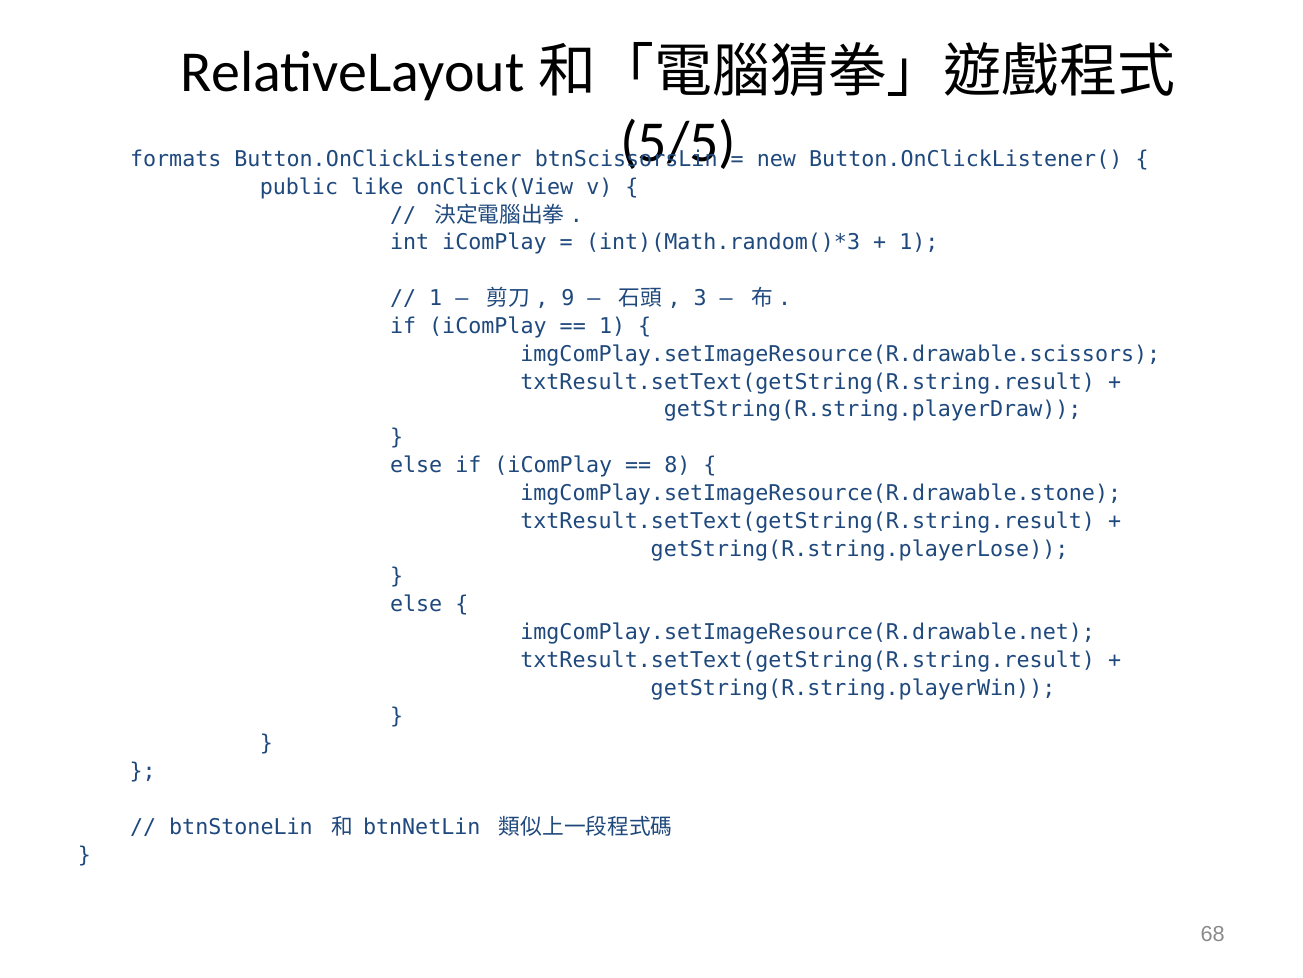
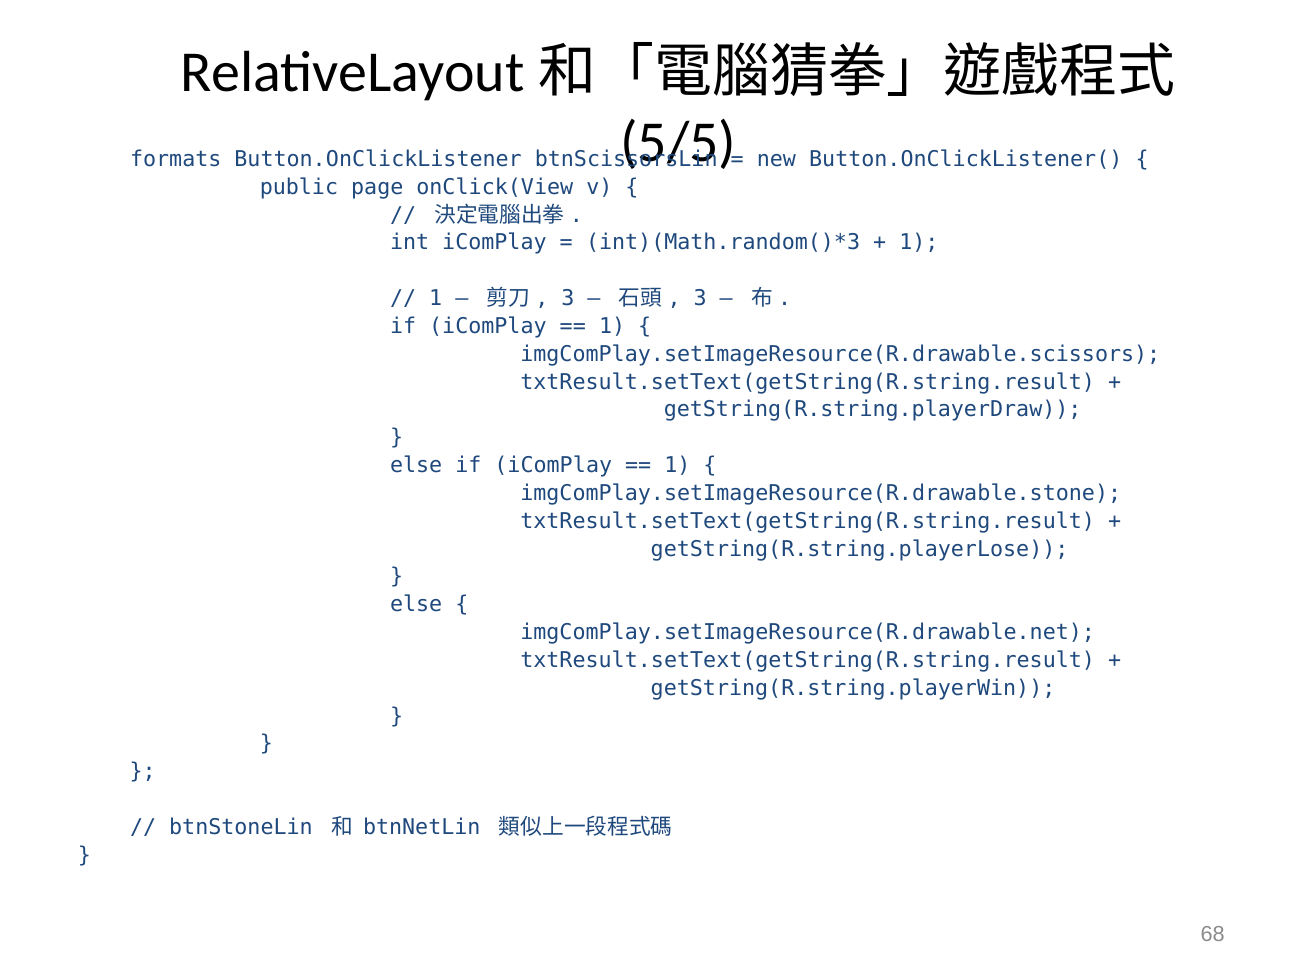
like: like -> page (377, 187)
9: 9 -> 3 (568, 298)
8: 8 -> 1 (677, 465)
